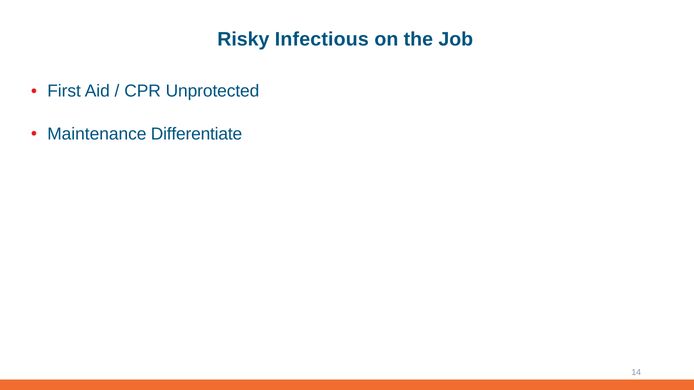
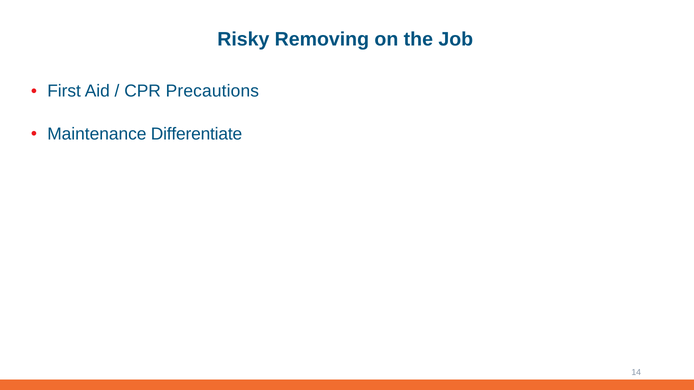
Infectious: Infectious -> Removing (322, 39)
Unprotected: Unprotected -> Precautions (212, 91)
